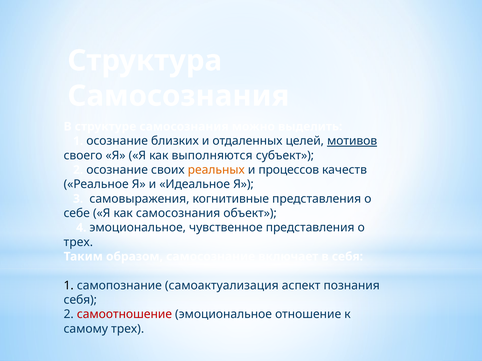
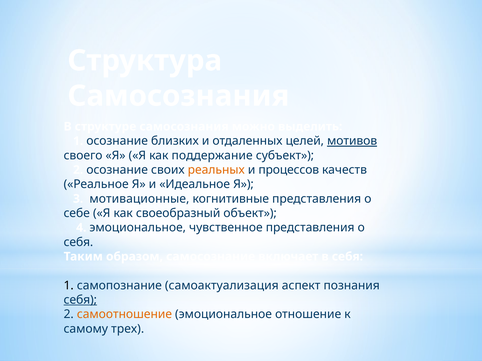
выполняются: выполняются -> поддержание (212, 156)
самовыражения: самовыражения -> мотивационные (139, 199)
как самосознания: самосознания -> своеобразный (178, 213)
трех: трех -> себя (78, 242)
себя underline: none -> present (80, 300)
самоотношение colour: red -> orange (124, 315)
